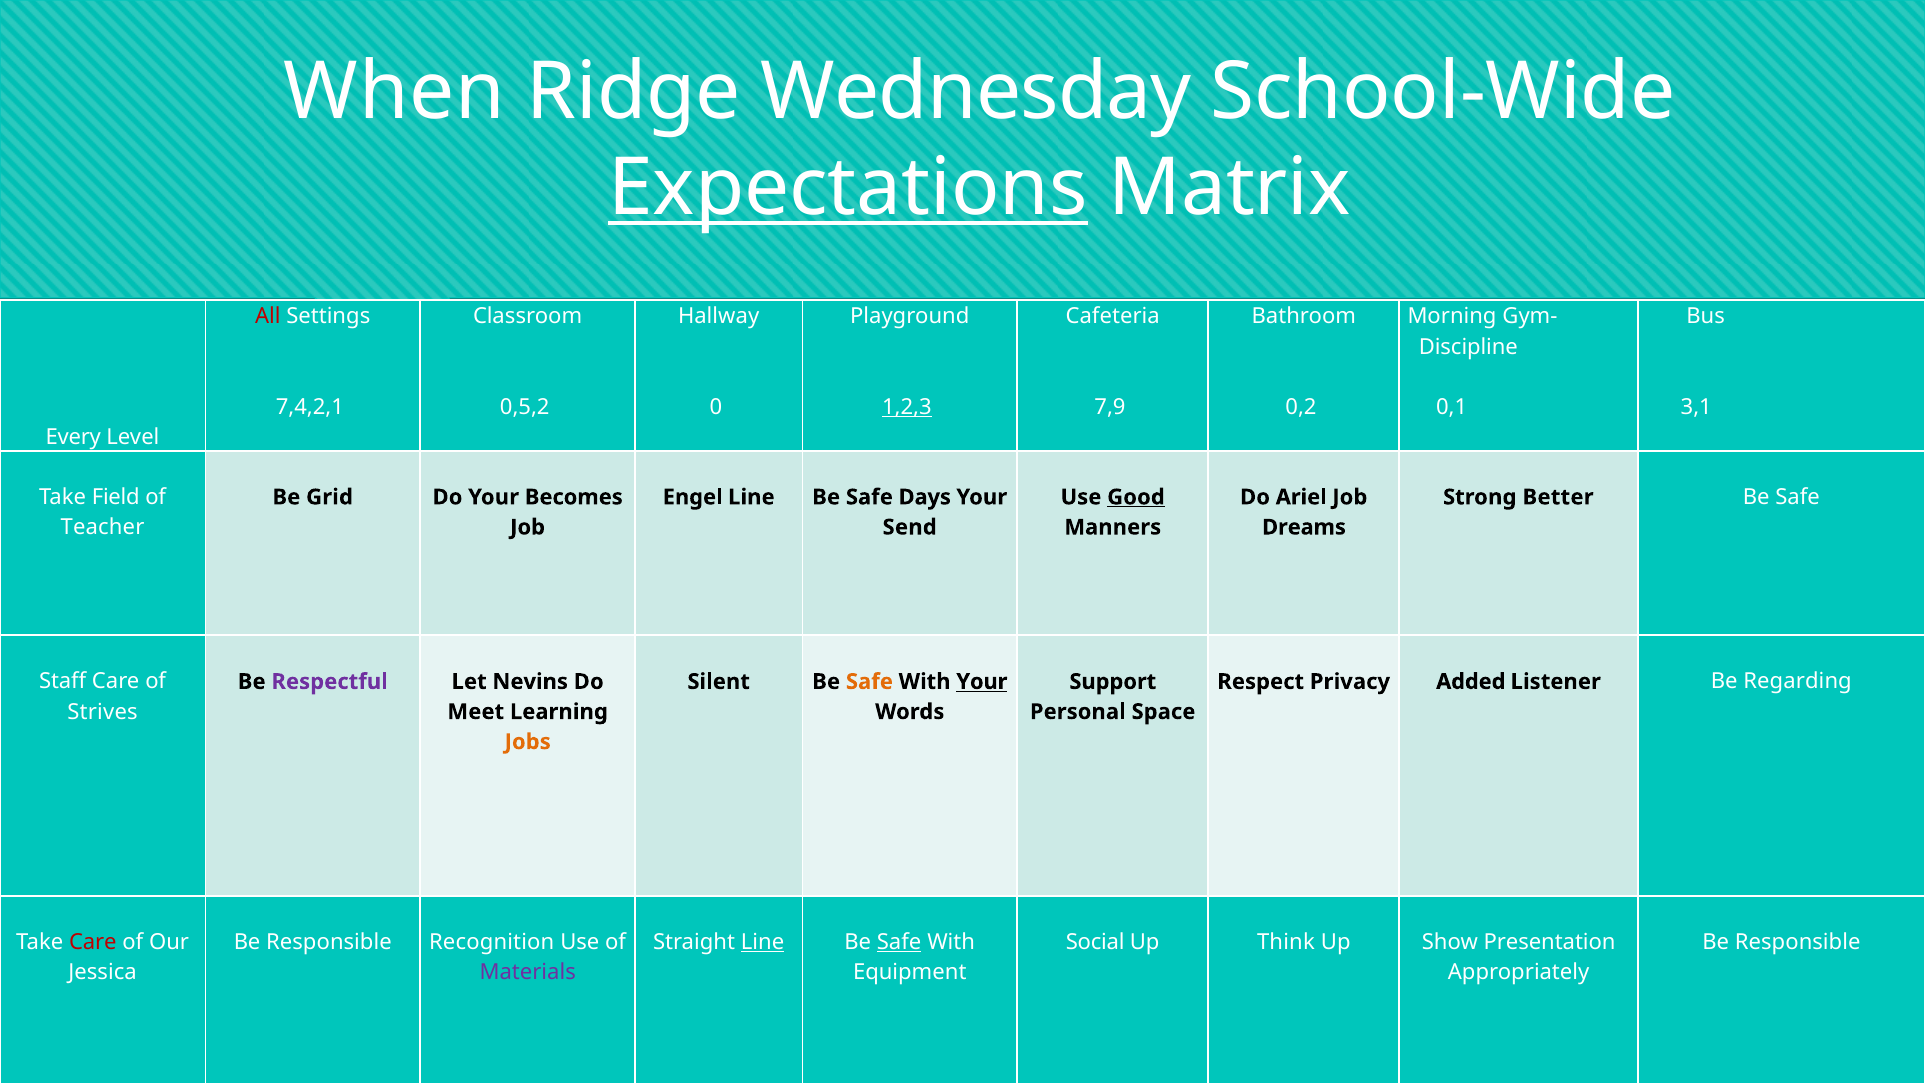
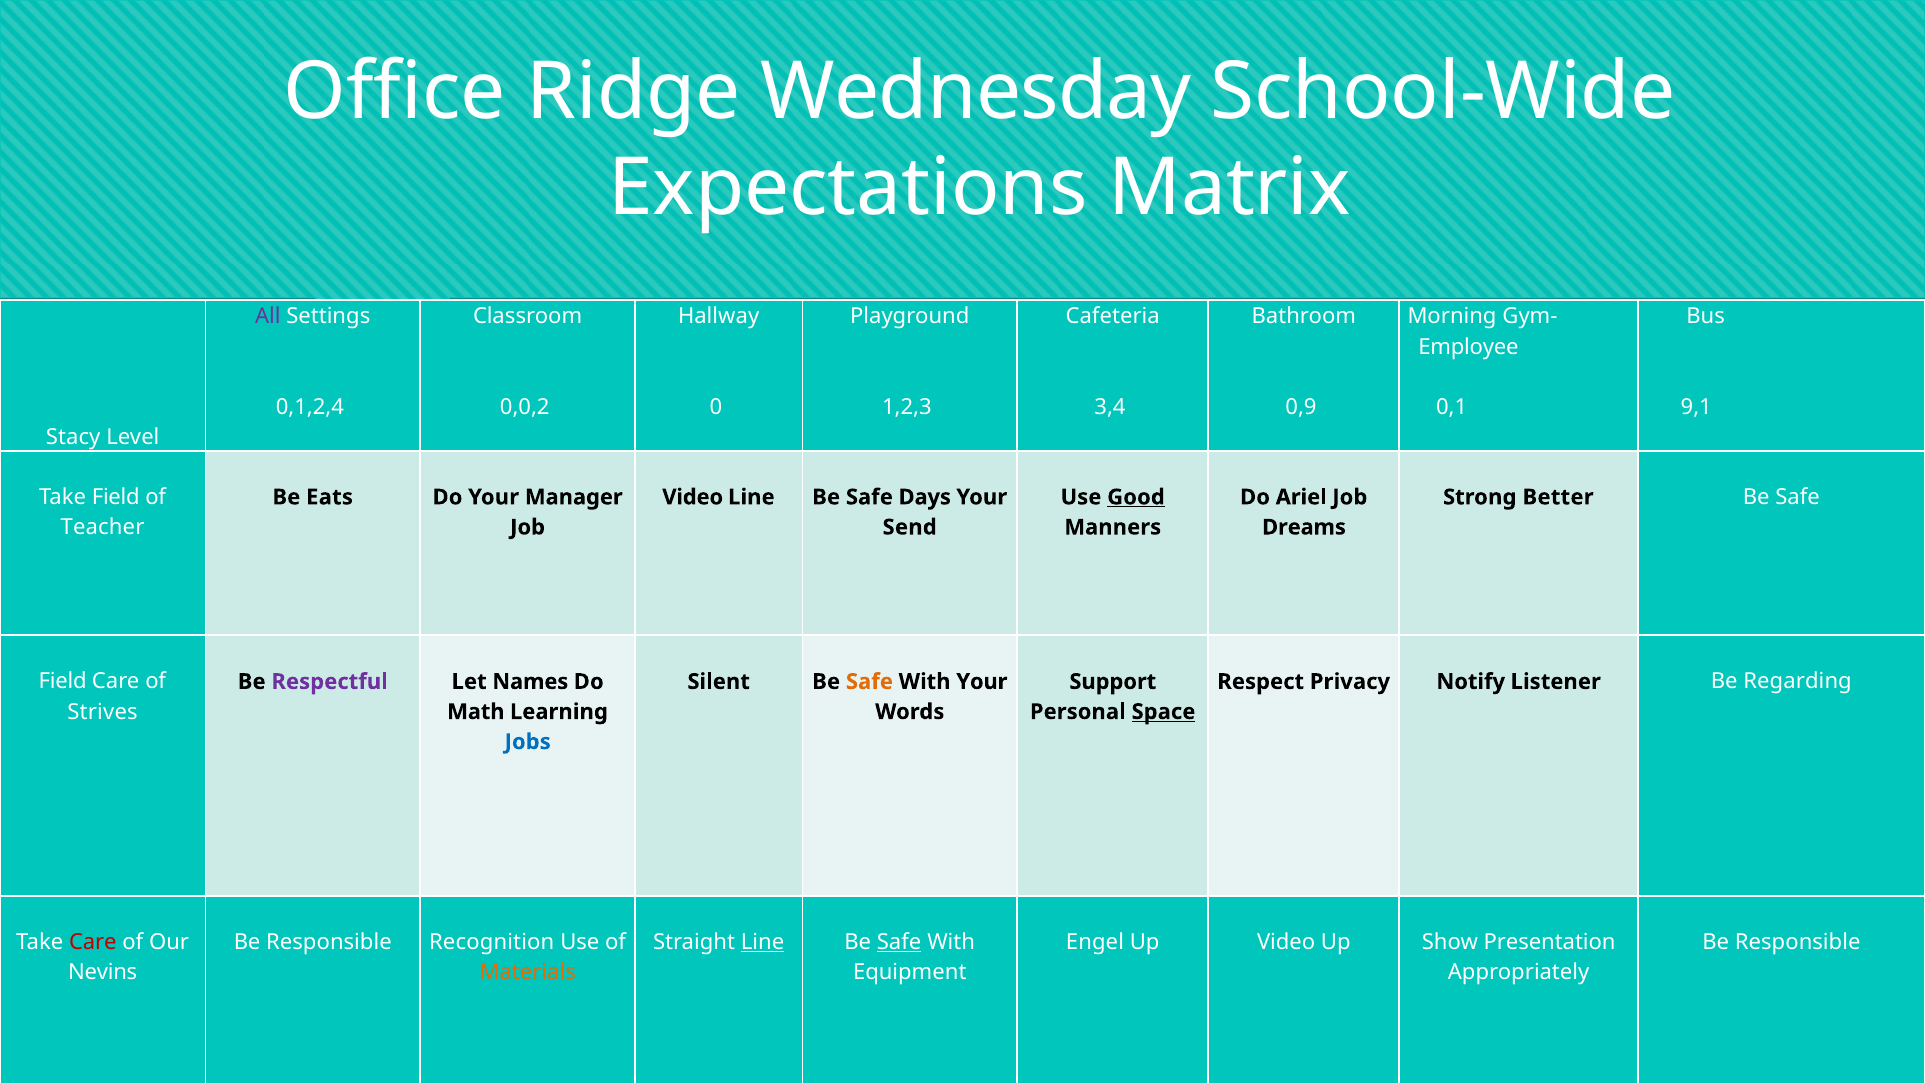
When: When -> Office (395, 92)
Expectations underline: present -> none (848, 188)
All colour: red -> purple (268, 317)
Discipline: Discipline -> Employee (1468, 347)
7,4,2,1: 7,4,2,1 -> 0,1,2,4 (310, 407)
0,5,2: 0,5,2 -> 0,0,2 (525, 407)
1,2,3 underline: present -> none (907, 407)
7,9: 7,9 -> 3,4 (1110, 407)
0,2: 0,2 -> 0,9 (1301, 407)
3,1: 3,1 -> 9,1 (1696, 407)
Every: Every -> Stacy (73, 437)
Grid: Grid -> Eats (330, 497)
Becomes: Becomes -> Manager (574, 497)
Engel: Engel -> Video (693, 497)
Staff: Staff -> Field (63, 682)
Nevins: Nevins -> Names (530, 682)
Your underline: present -> none (982, 682)
Added: Added -> Notify (1471, 682)
Meet: Meet -> Math (476, 712)
Space underline: none -> present (1163, 712)
Jobs colour: orange -> blue (528, 742)
Social: Social -> Engel (1095, 942)
Up Think: Think -> Video (1286, 942)
Jessica: Jessica -> Nevins (103, 972)
Materials colour: purple -> orange (528, 972)
